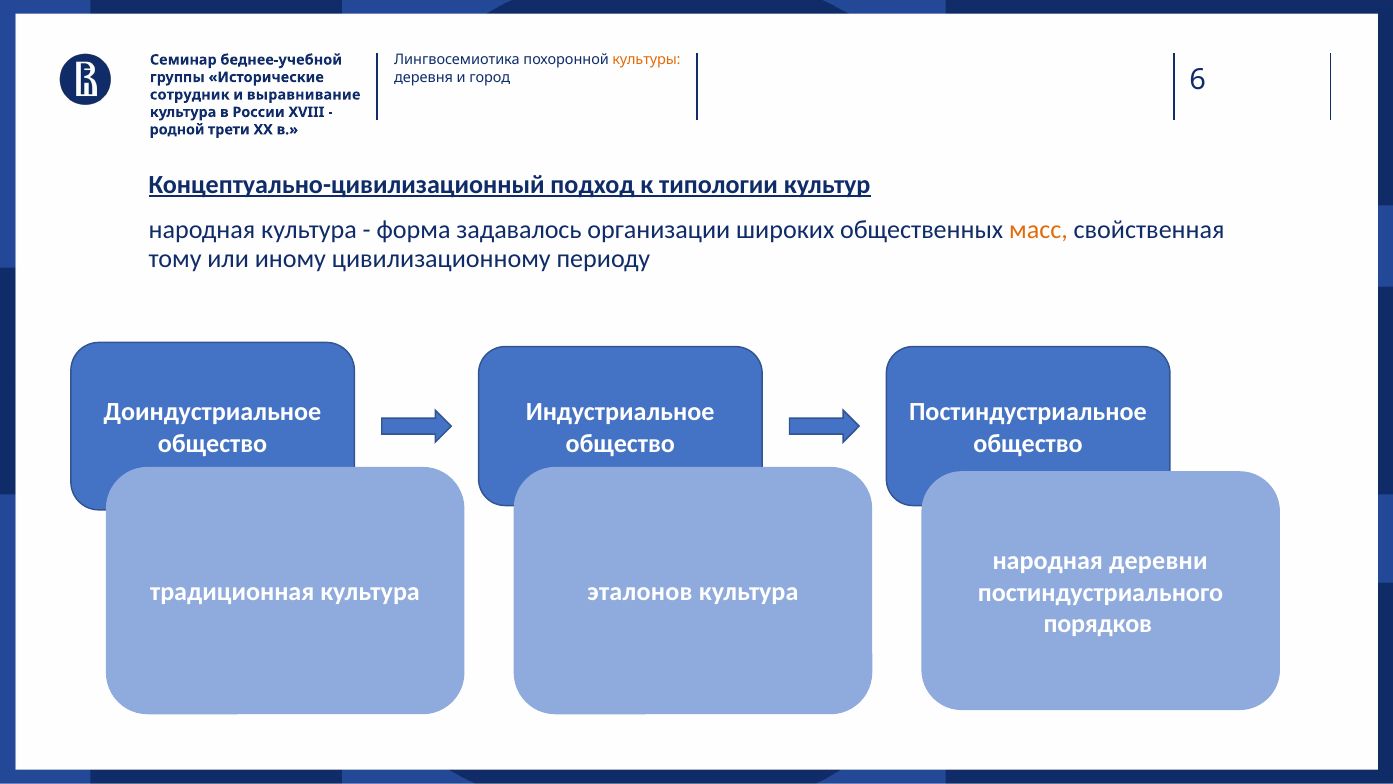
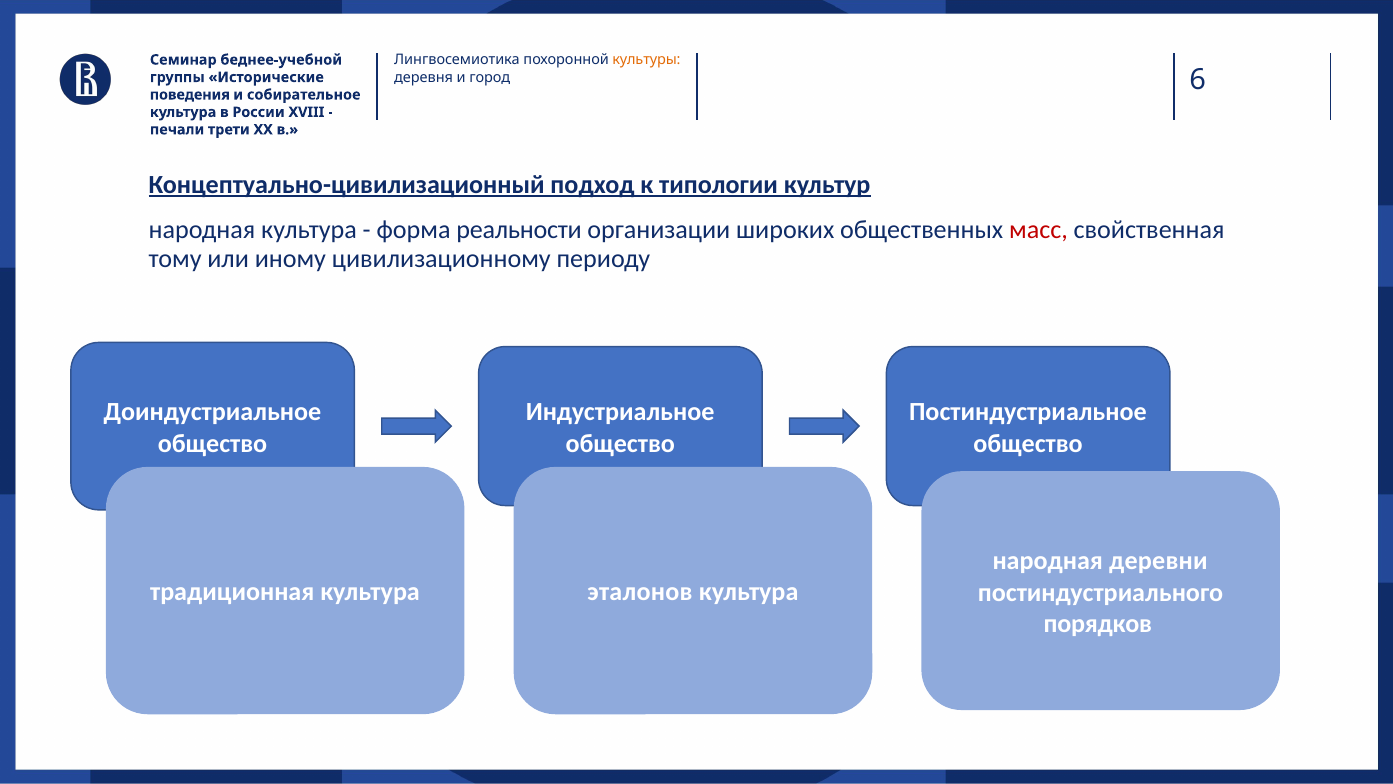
сотрудник: сотрудник -> поведения (190, 95)
выравнивание: выравнивание -> собирательное (304, 95)
родной: родной -> печали (177, 130)
задавалось: задавалось -> реальности (519, 230)
масс colour: orange -> red (1039, 230)
